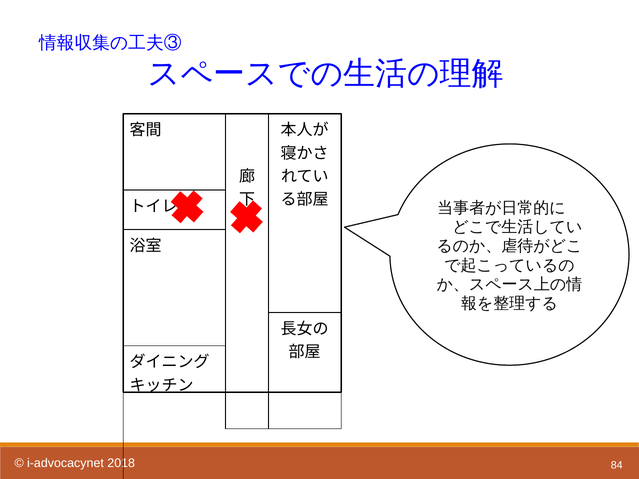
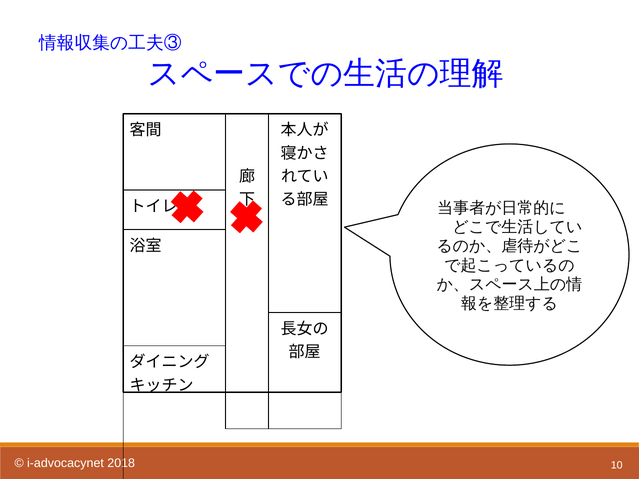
84: 84 -> 10 (617, 465)
